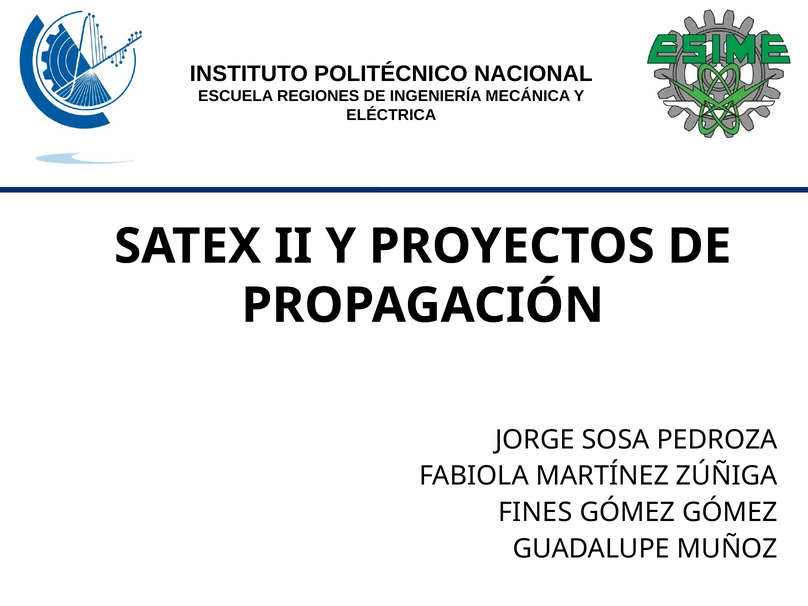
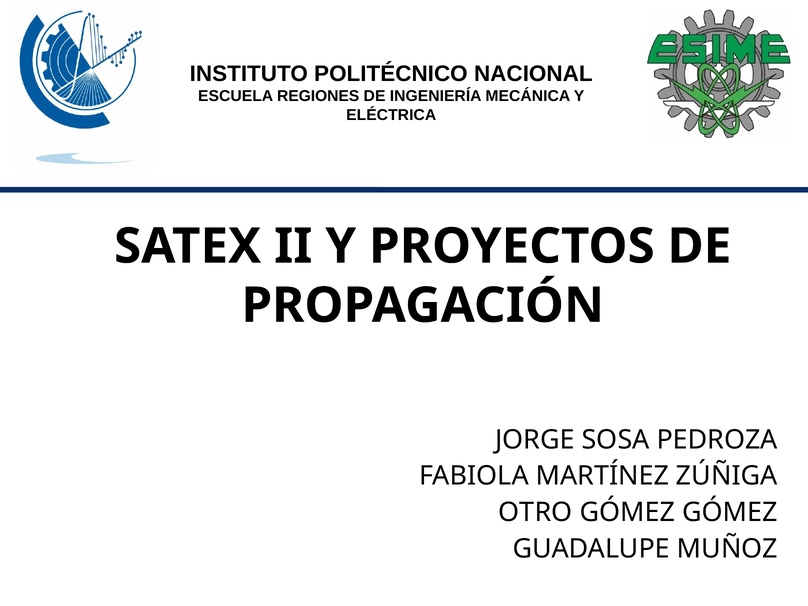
FINES: FINES -> OTRO (535, 512)
